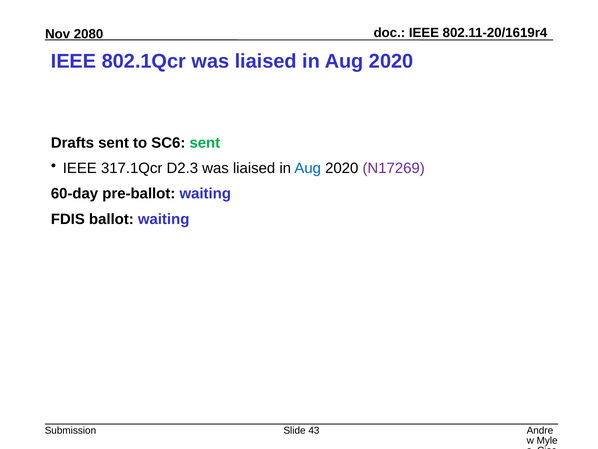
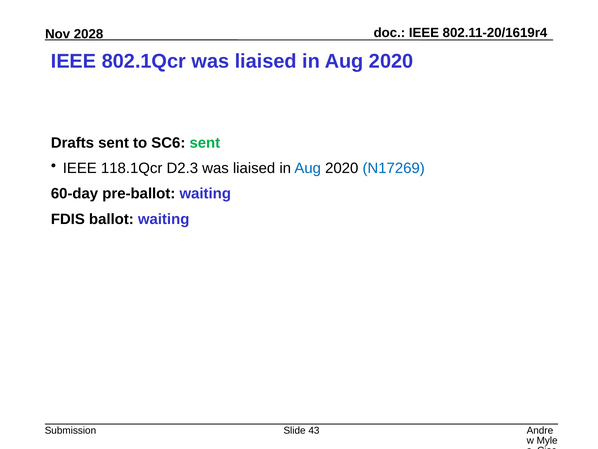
2080: 2080 -> 2028 (89, 34)
317.1Qcr: 317.1Qcr -> 118.1Qcr (132, 168)
N17269 colour: purple -> blue (394, 168)
